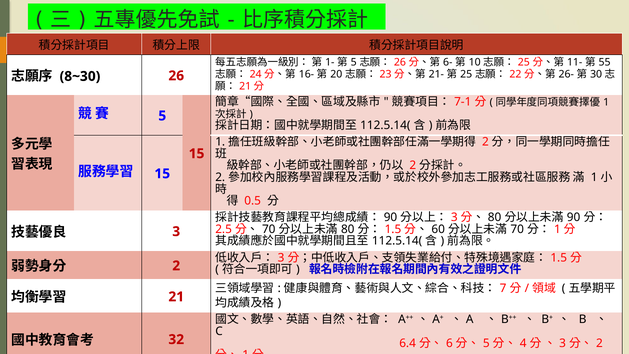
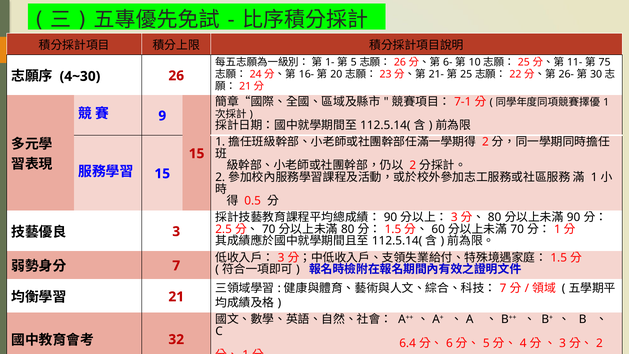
55: 55 -> 75 (605, 62)
8~30: 8~30 -> 4~30 (80, 76)
5: 5 -> 9 (162, 116)
2: 2 -> 7 (176, 266)
